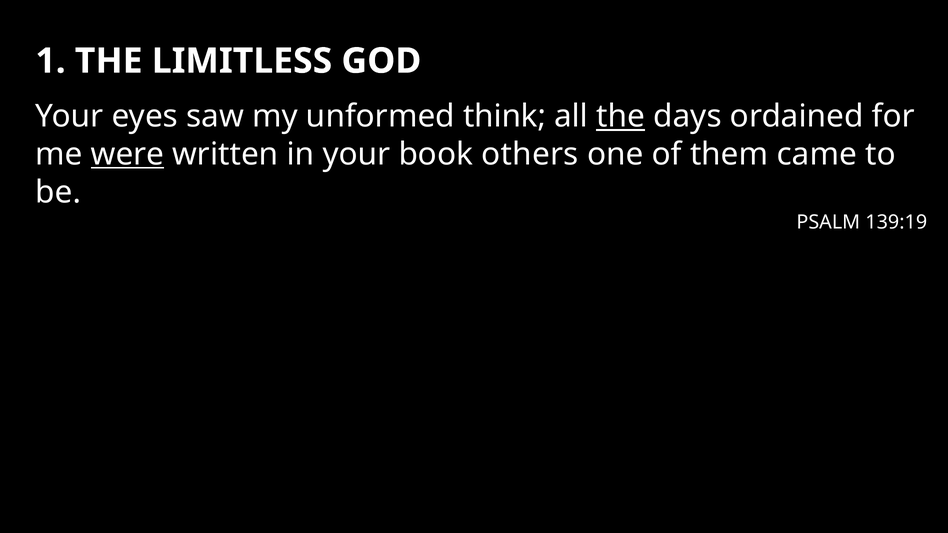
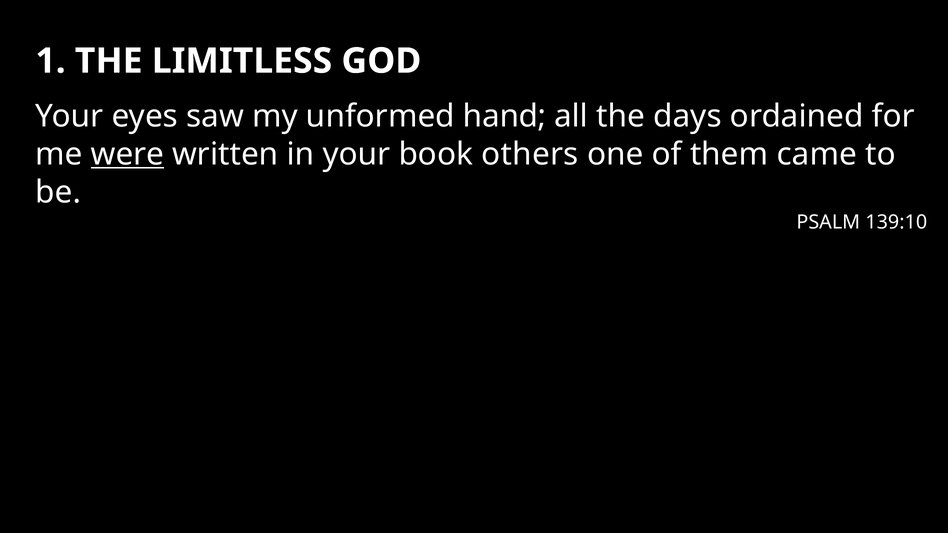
think: think -> hand (505, 116)
the underline: present -> none (621, 116)
139:19: 139:19 -> 139:10 (896, 222)
